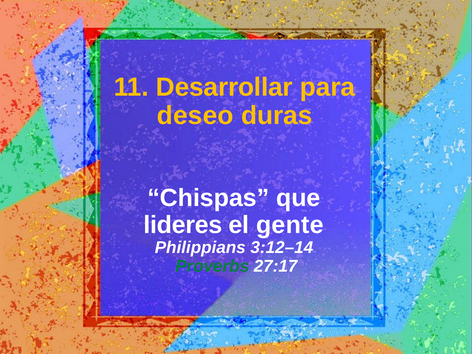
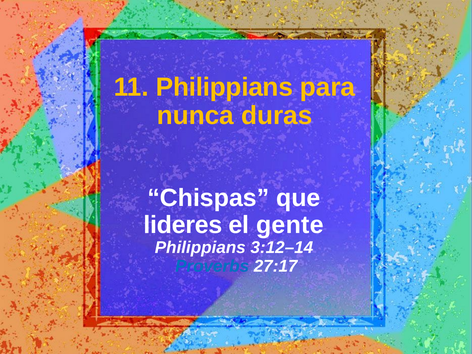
11 Desarrollar: Desarrollar -> Philippians (224, 87)
deseo: deseo -> nunca (195, 115)
Proverbs colour: green -> blue (212, 266)
